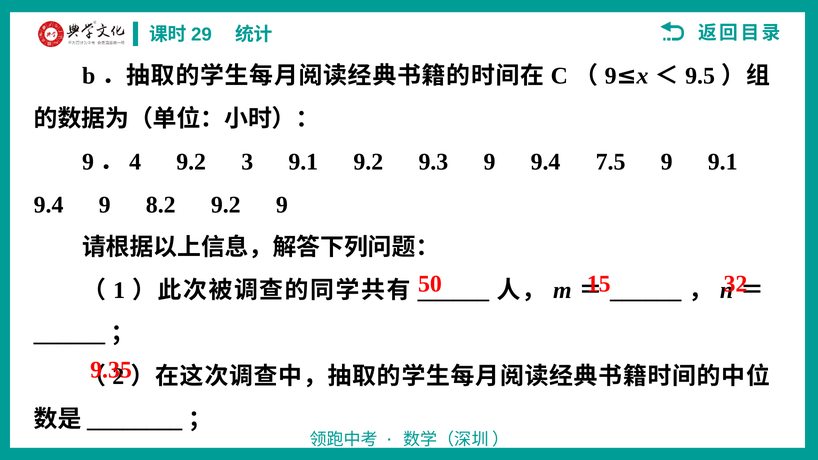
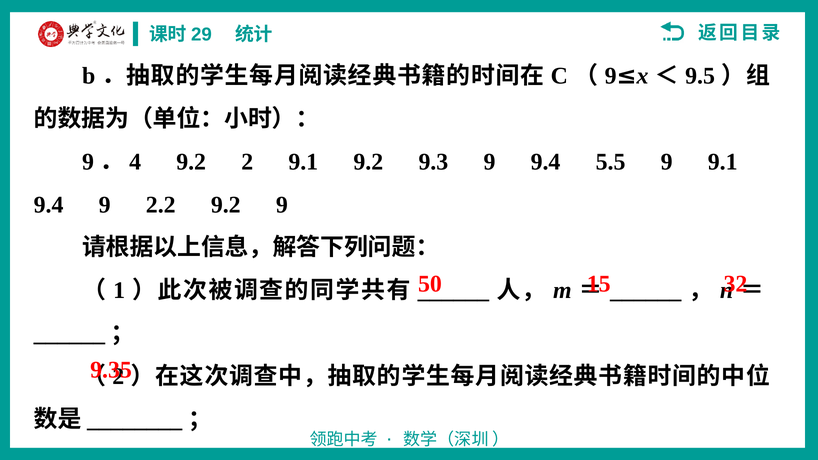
9.2 3: 3 -> 2 (247, 162)
7.5: 7.5 -> 5.5 (611, 162)
8.2: 8.2 -> 2.2 (161, 205)
